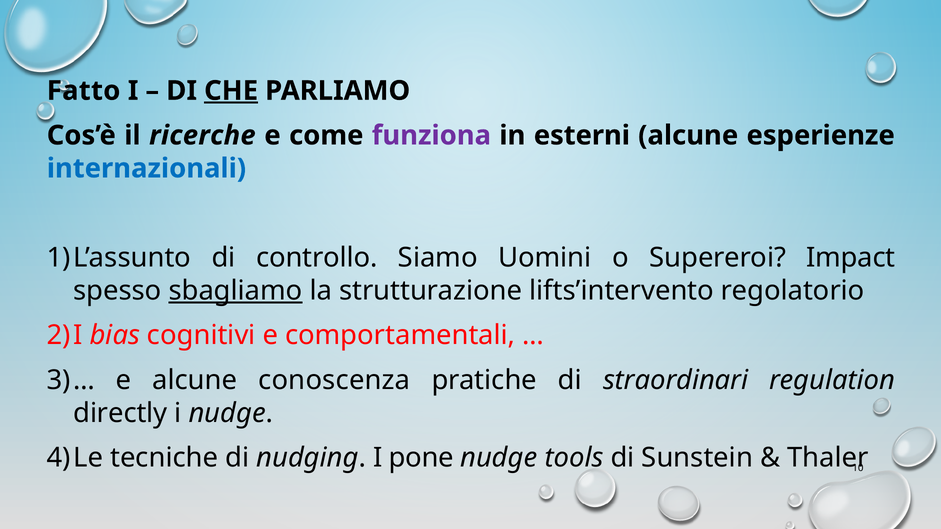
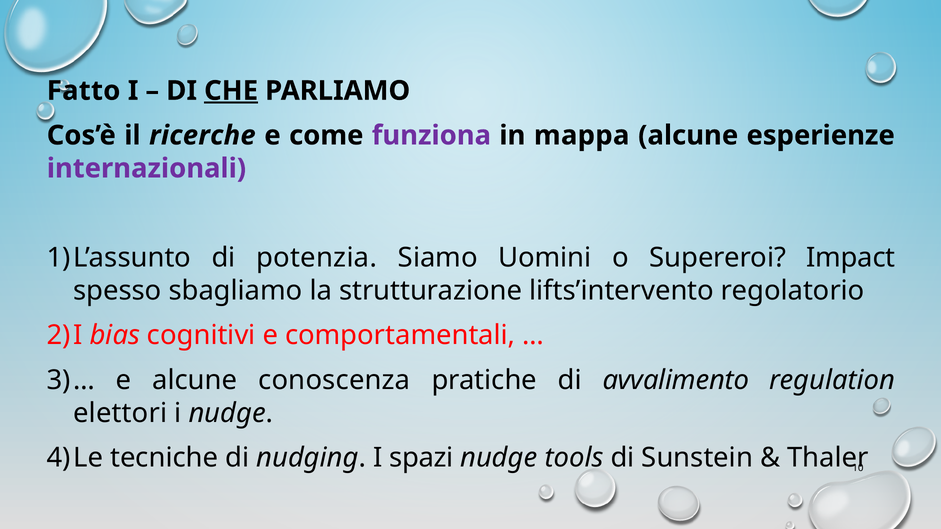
esterni: esterni -> mappa (582, 136)
internazionali colour: blue -> purple (146, 168)
controllo: controllo -> potenzia (317, 258)
sbagliamo underline: present -> none (235, 291)
straordinari: straordinari -> avvalimento (676, 380)
directly: directly -> elettori (120, 413)
pone: pone -> spazi (421, 458)
